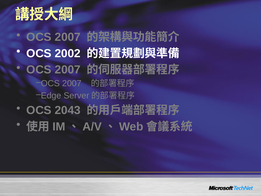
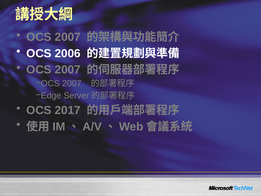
2002: 2002 -> 2006 (68, 53)
2043: 2043 -> 2017 (68, 110)
